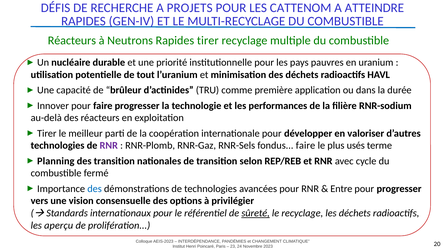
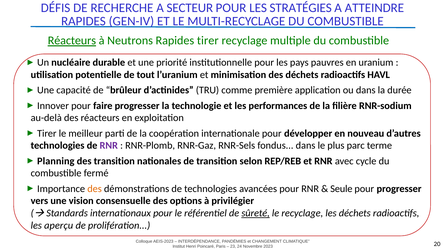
PROJETS: PROJETS -> SECTEUR (190, 8)
CATTENOM: CATTENOM -> STRATÉGIES (301, 8)
Réacteurs underline: none -> present (72, 41)
valoriser: valoriser -> nouveau (366, 133)
fondus faire: faire -> dans (306, 145)
usés: usés -> parc (356, 145)
des colour: blue -> orange (95, 189)
Entre: Entre -> Seule (341, 189)
